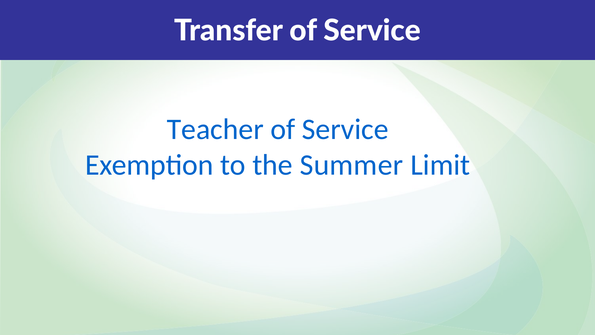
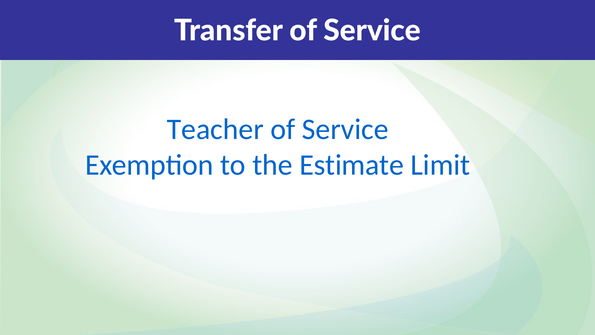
Summer: Summer -> Estimate (352, 165)
